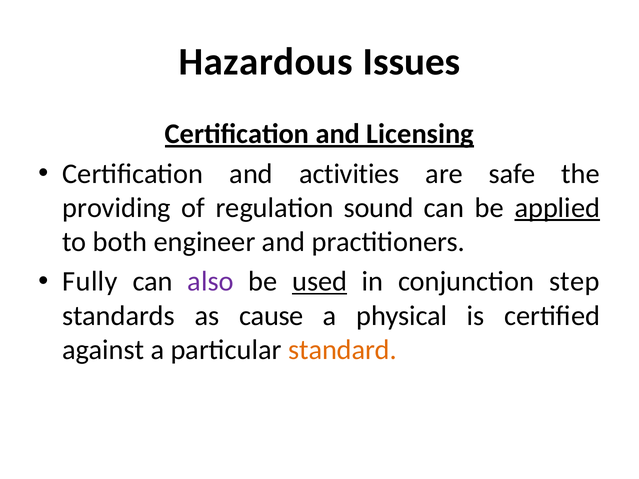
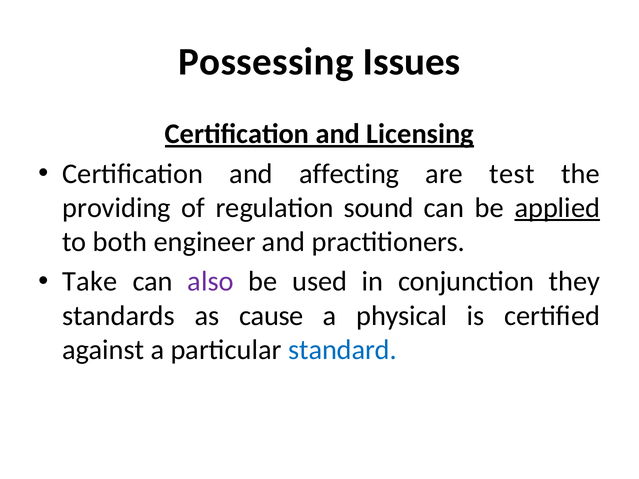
Hazardous: Hazardous -> Possessing (266, 62)
activities: activities -> affecting (349, 174)
safe: safe -> test (512, 174)
Fully: Fully -> Take (90, 282)
used underline: present -> none (320, 282)
step: step -> they (574, 282)
standard colour: orange -> blue (343, 350)
